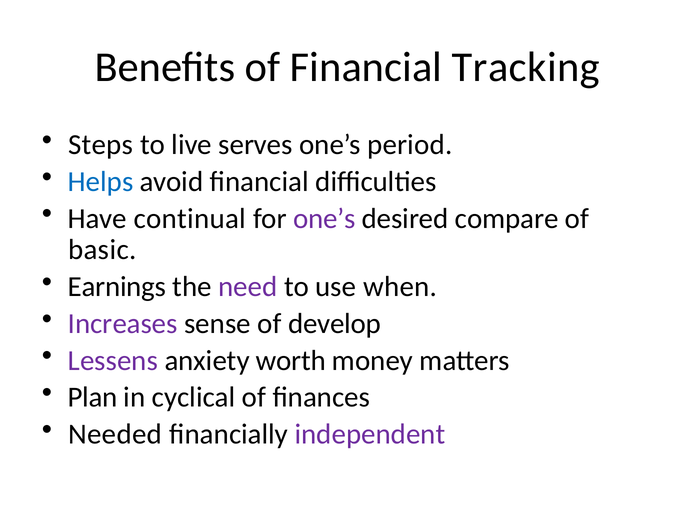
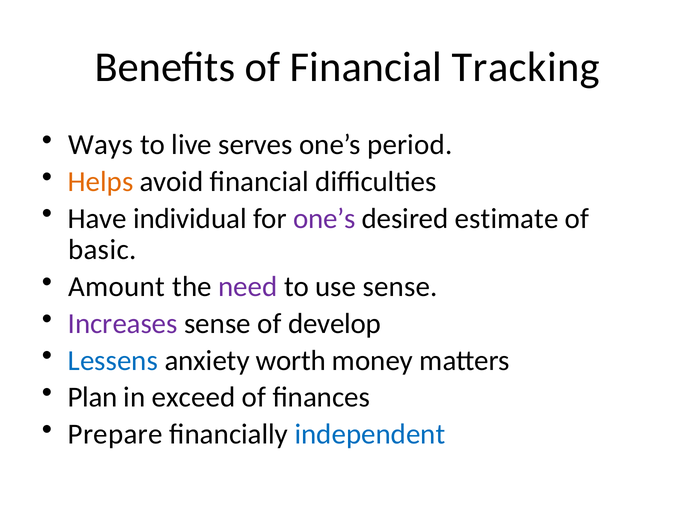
Steps: Steps -> Ways (101, 145)
Helps colour: blue -> orange (101, 182)
continual: continual -> individual (190, 218)
compare: compare -> estimate (507, 218)
Earnings: Earnings -> Amount (117, 287)
use when: when -> sense (400, 287)
Lessens colour: purple -> blue (113, 360)
cyclical: cyclical -> exceed (194, 397)
Needed: Needed -> Prepare (115, 434)
independent colour: purple -> blue (370, 434)
